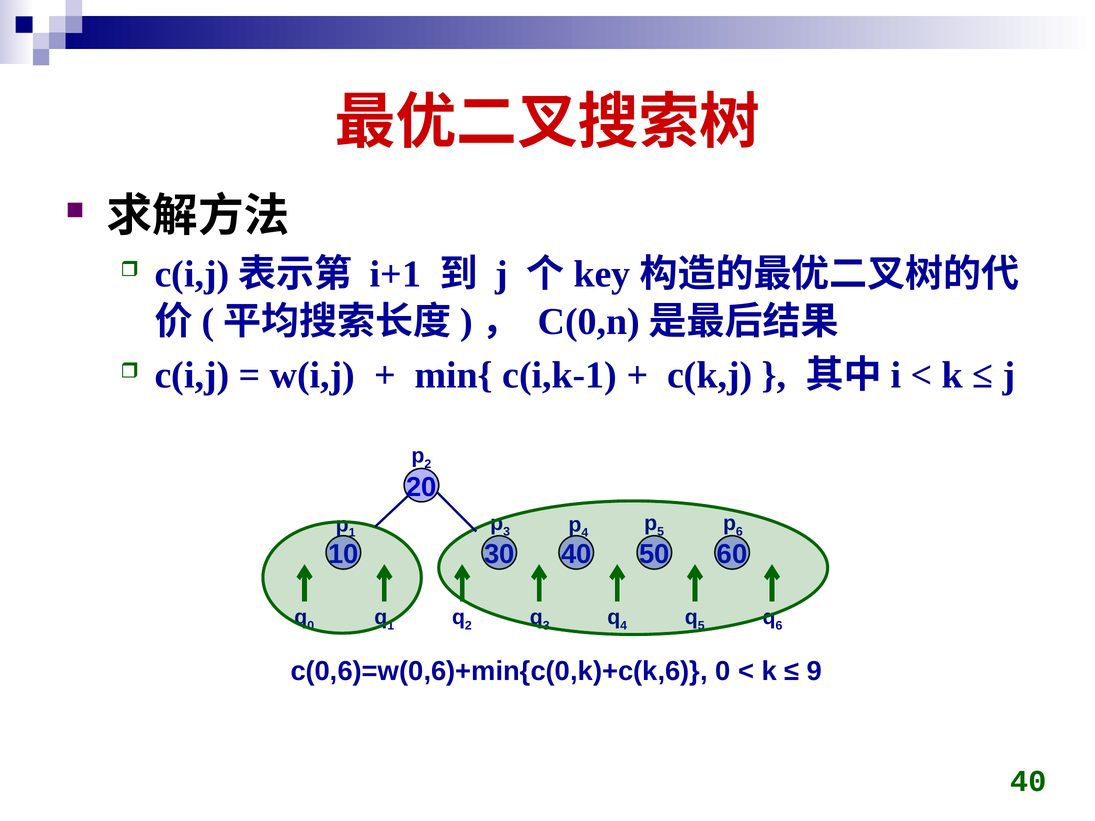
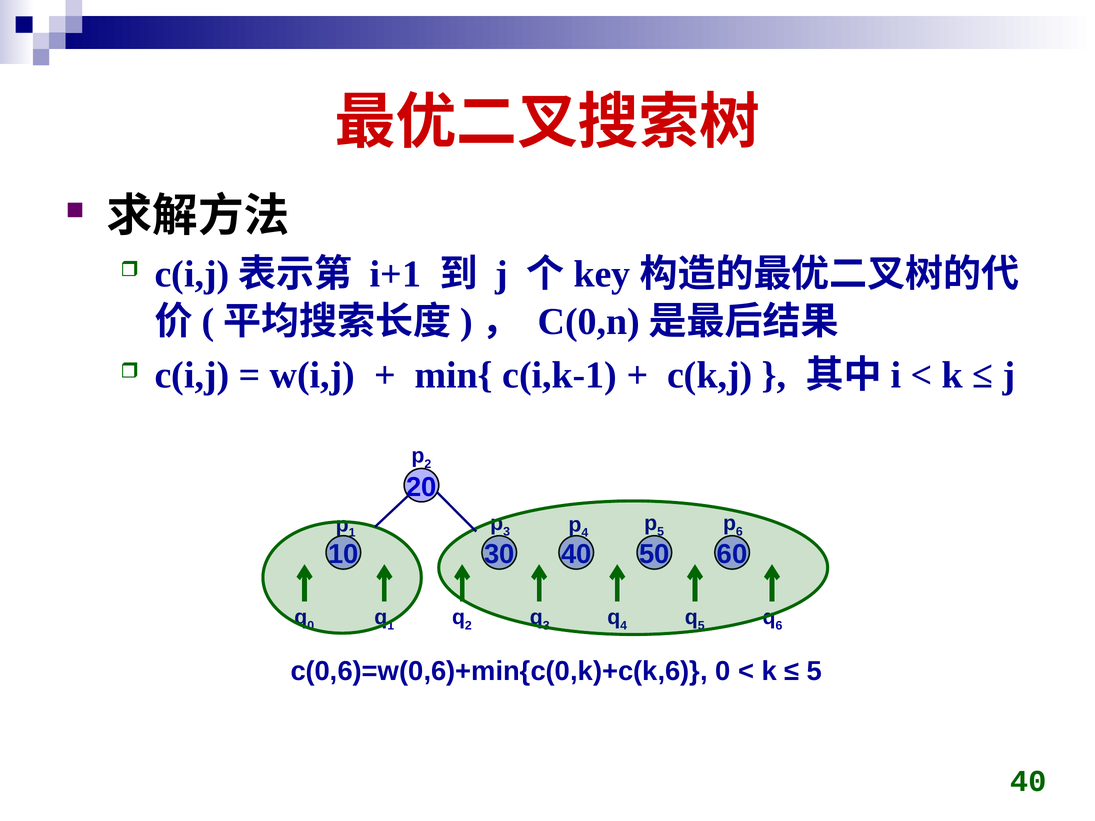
9: 9 -> 5 (815, 671)
